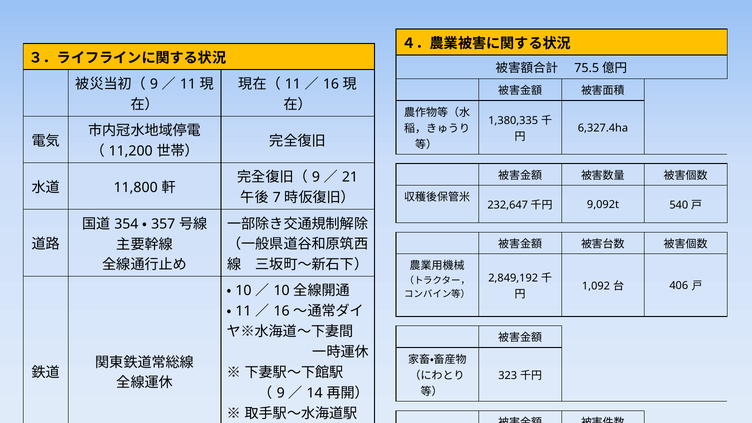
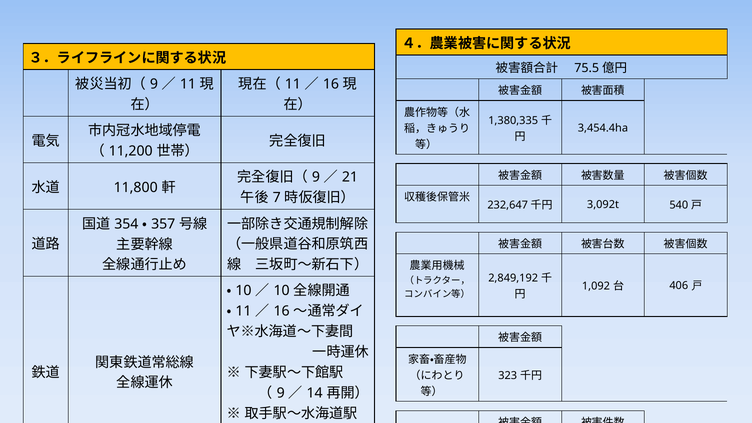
6,327.4ha: 6,327.4ha -> 3,454.4ha (603, 128)
9,092t: 9,092t -> 3,092t (603, 205)
